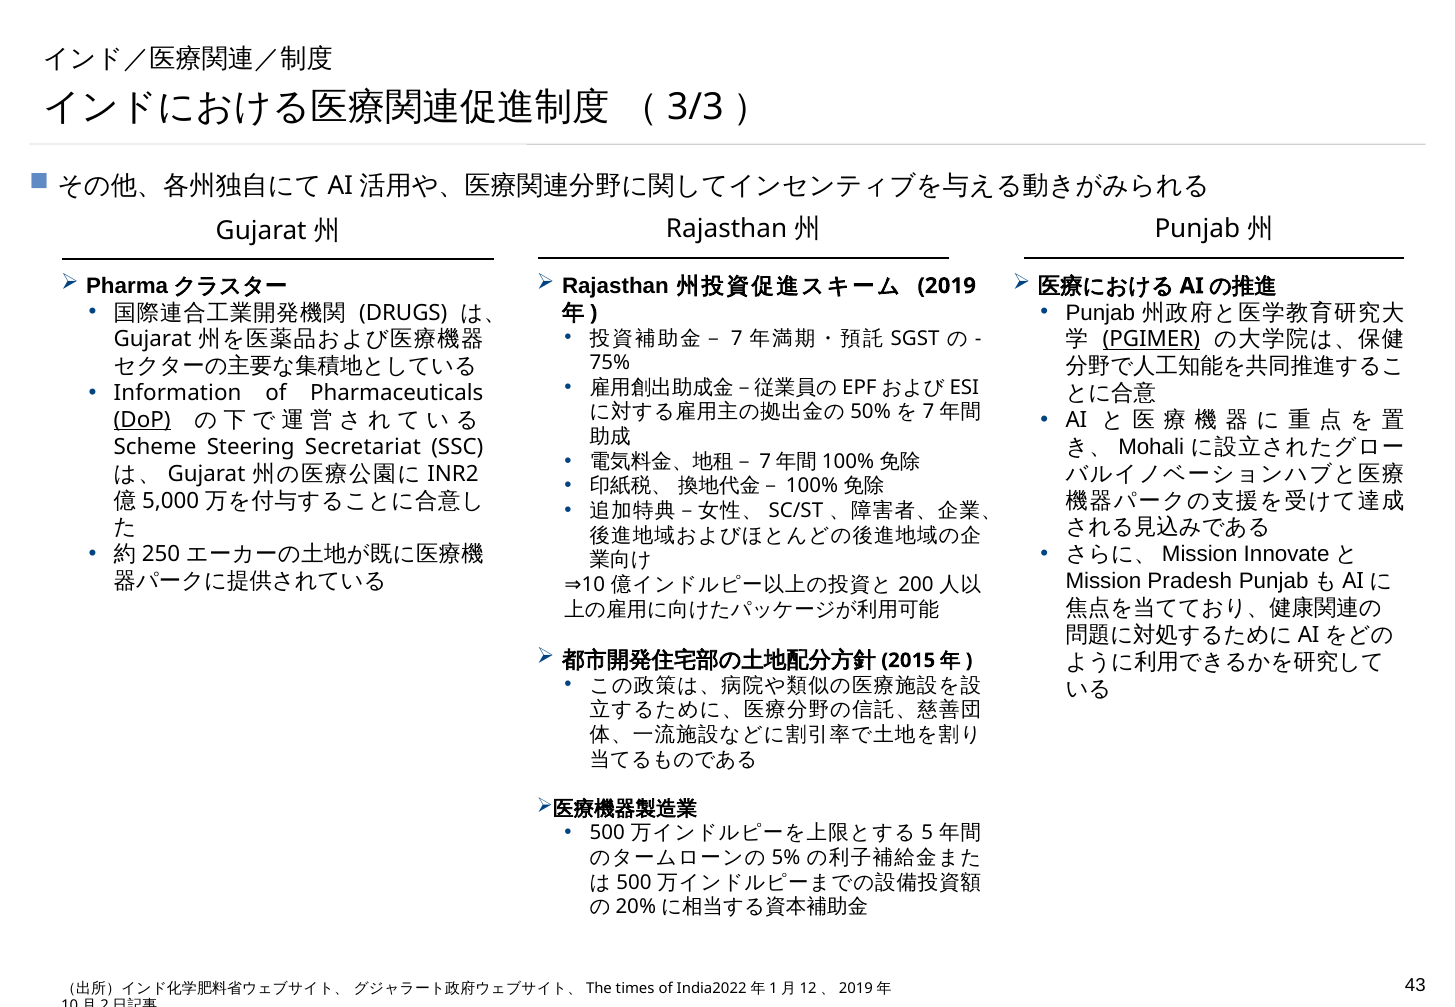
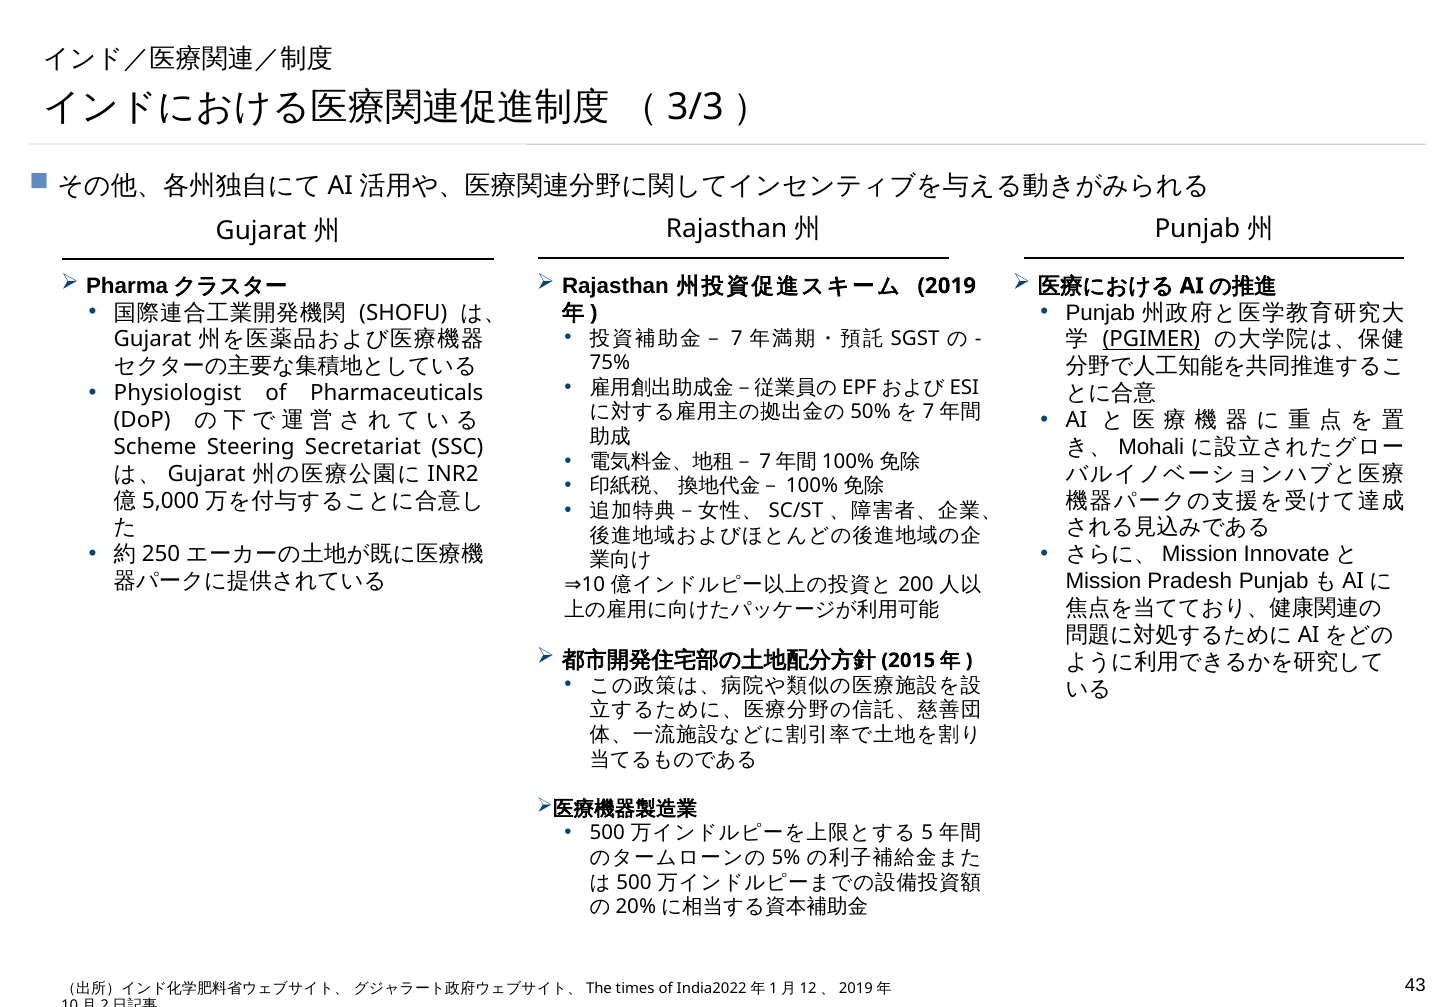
DRUGS: DRUGS -> SHOFU (403, 313)
Information: Information -> Physiologist (178, 393)
DoP underline: present -> none (142, 420)
